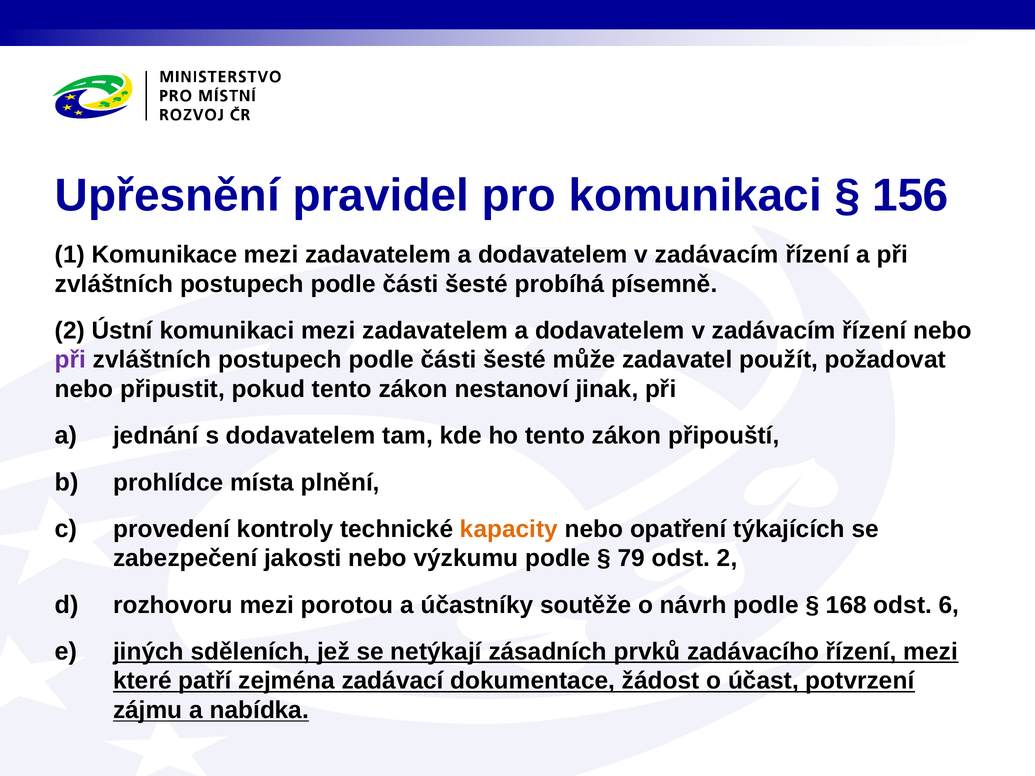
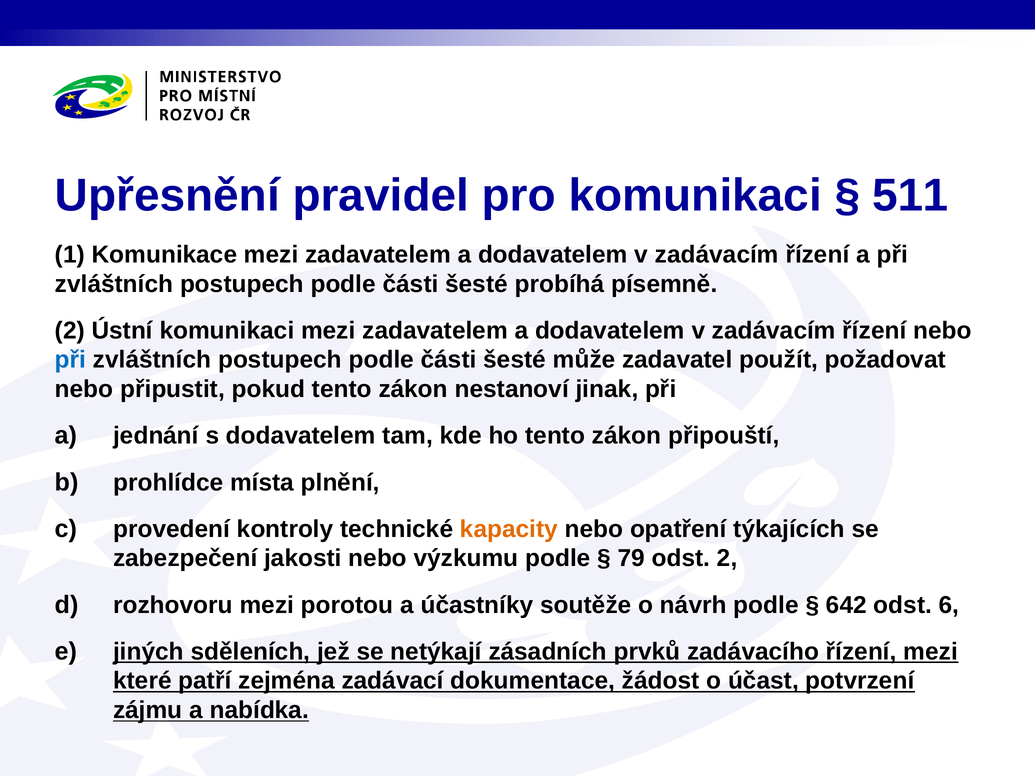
156: 156 -> 511 (910, 196)
při colour: purple -> blue (71, 360)
168: 168 -> 642 (846, 605)
